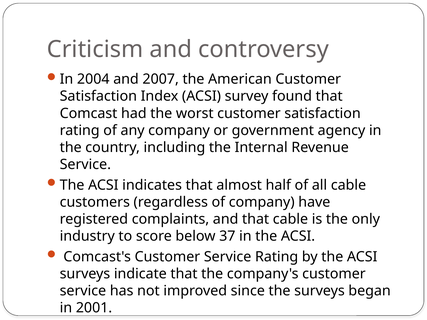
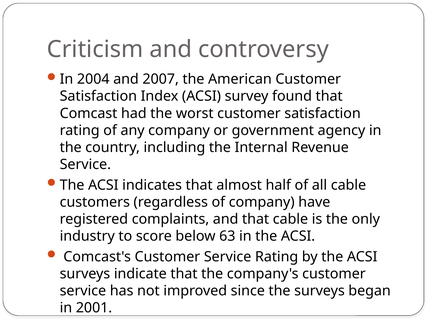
37: 37 -> 63 (227, 236)
